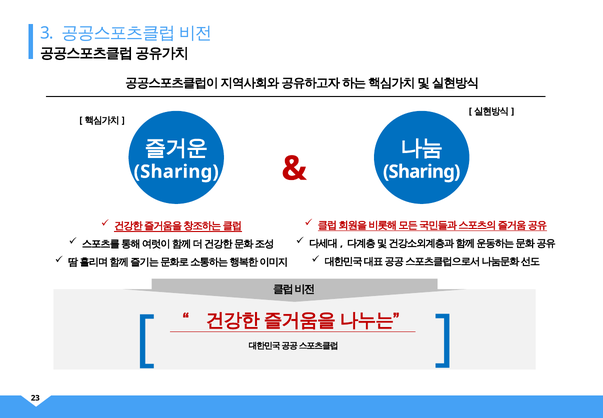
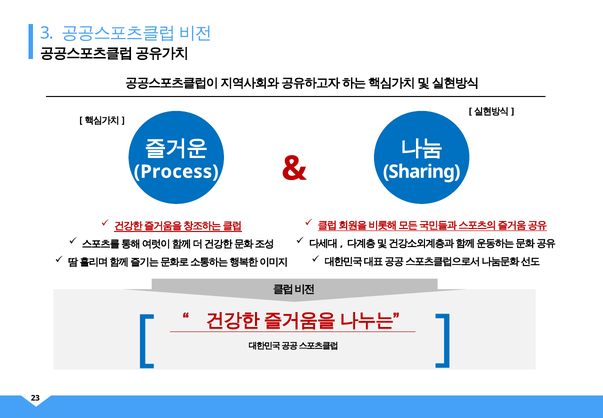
Sharing: Sharing -> Process (176, 171)
